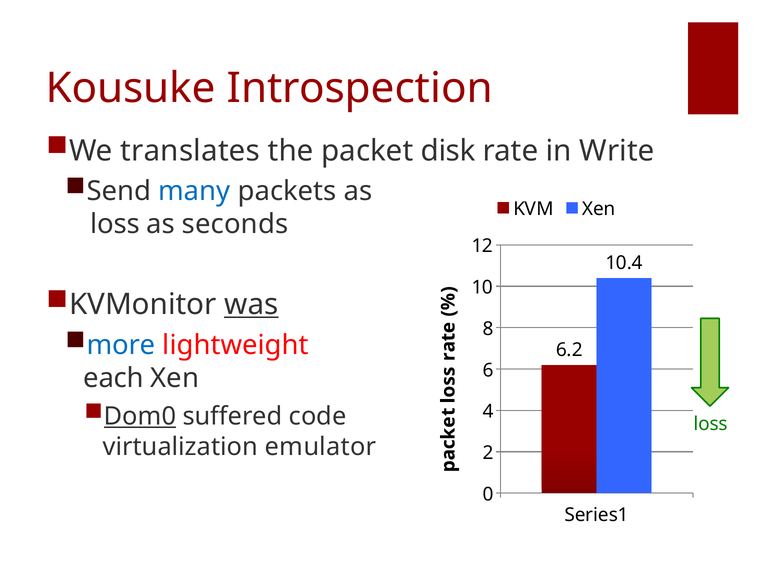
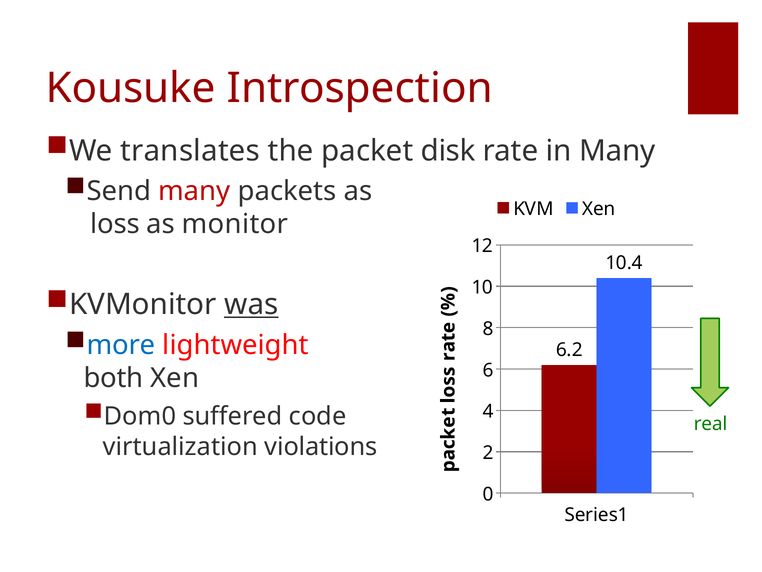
in Write: Write -> Many (617, 151)
many colour: blue -> red (194, 191)
seconds: seconds -> monitor (235, 224)
each: each -> both (114, 378)
Dom0 underline: present -> none (140, 416)
loss: loss -> real (711, 423)
emulator: emulator -> violations (321, 446)
